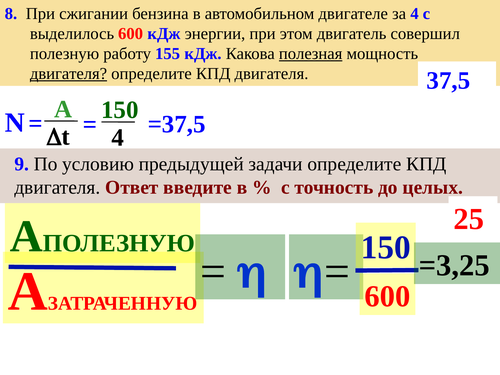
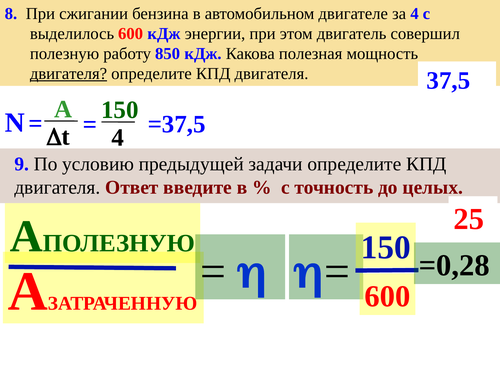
155: 155 -> 850 (168, 54)
полезная underline: present -> none (311, 54)
=3,25: =3,25 -> =0,28 (454, 265)
